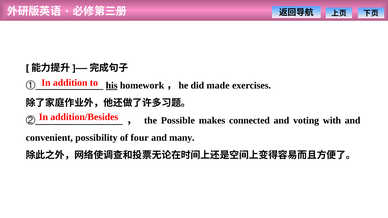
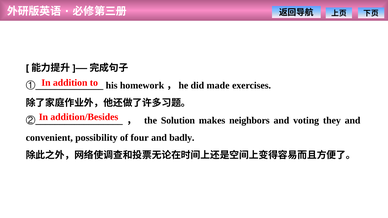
his underline: present -> none (112, 86)
Possible: Possible -> Solution (178, 121)
connected: connected -> neighbors (249, 121)
with: with -> they (332, 121)
many: many -> badly (182, 138)
